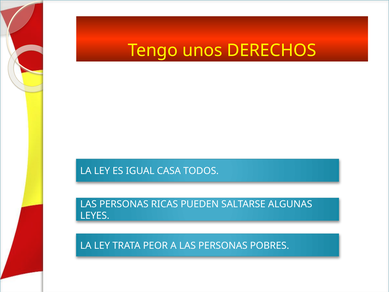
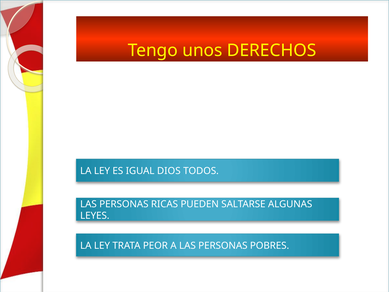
CASA: CASA -> DIOS (169, 171)
